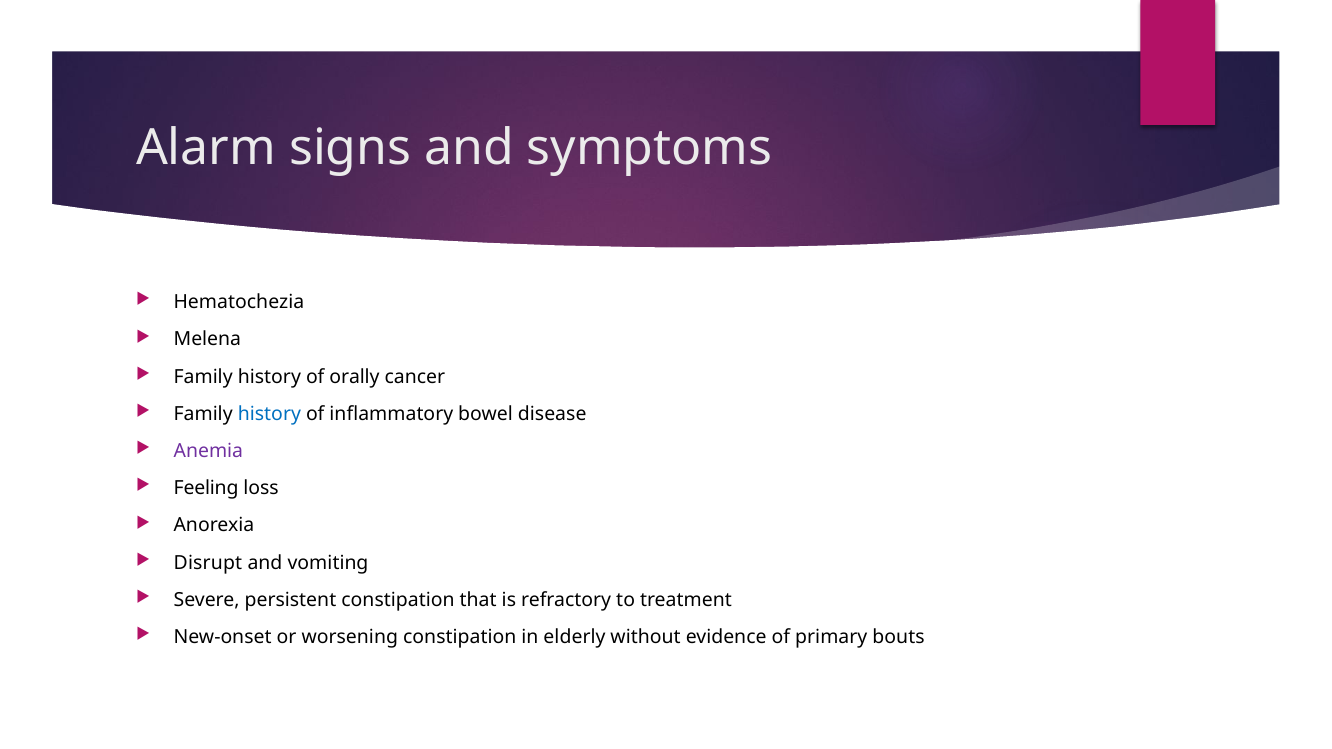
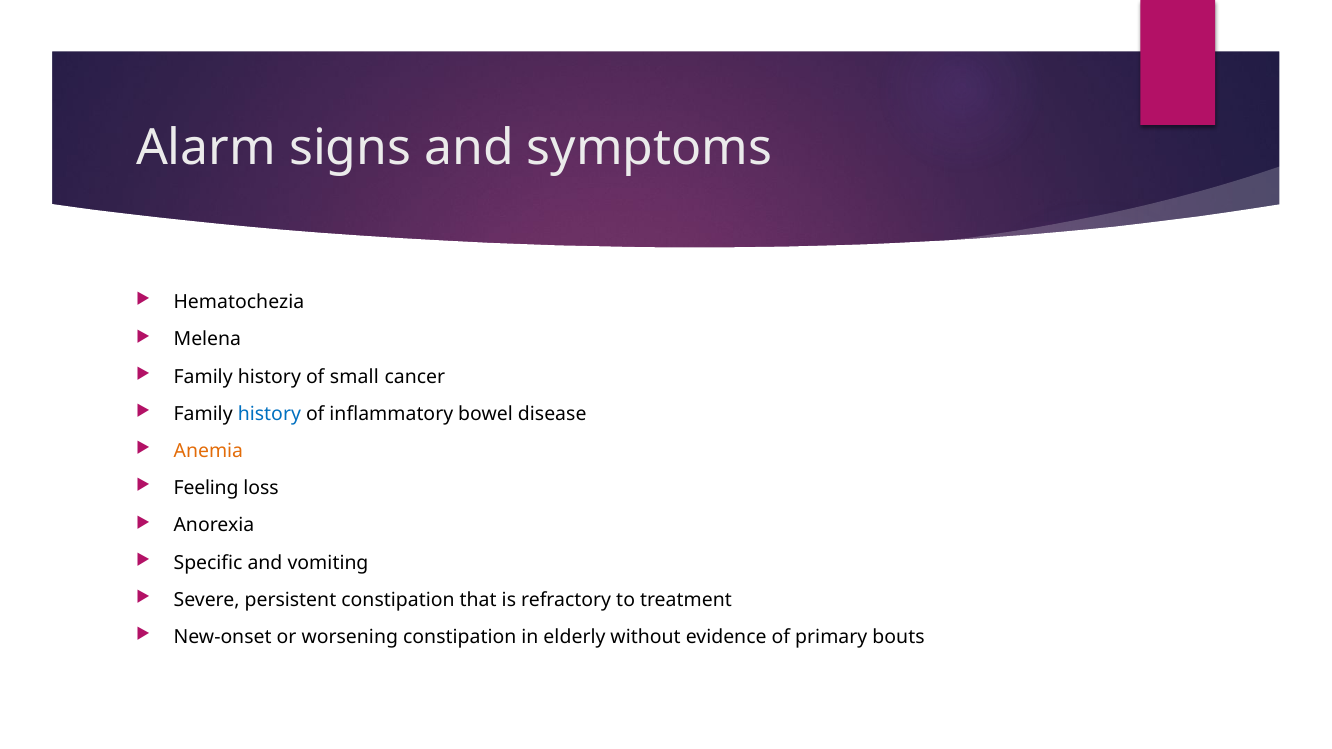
orally: orally -> small (354, 377)
Anemia colour: purple -> orange (208, 451)
Disrupt: Disrupt -> Specific (208, 563)
